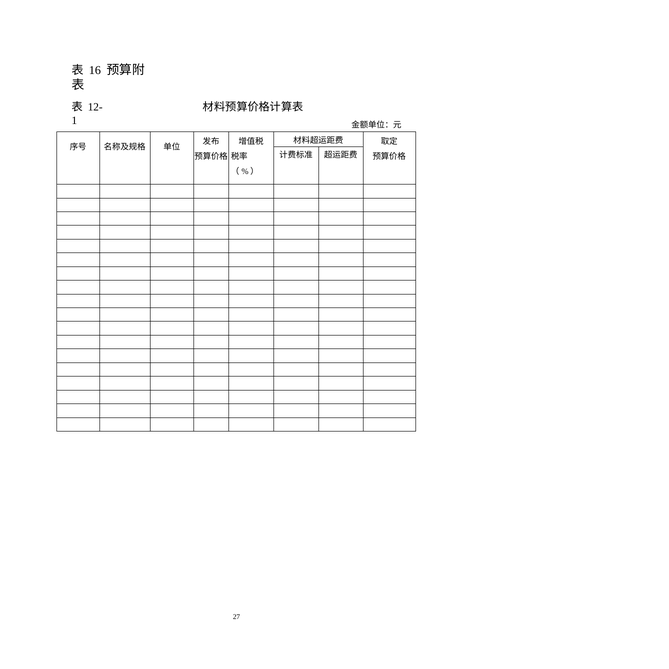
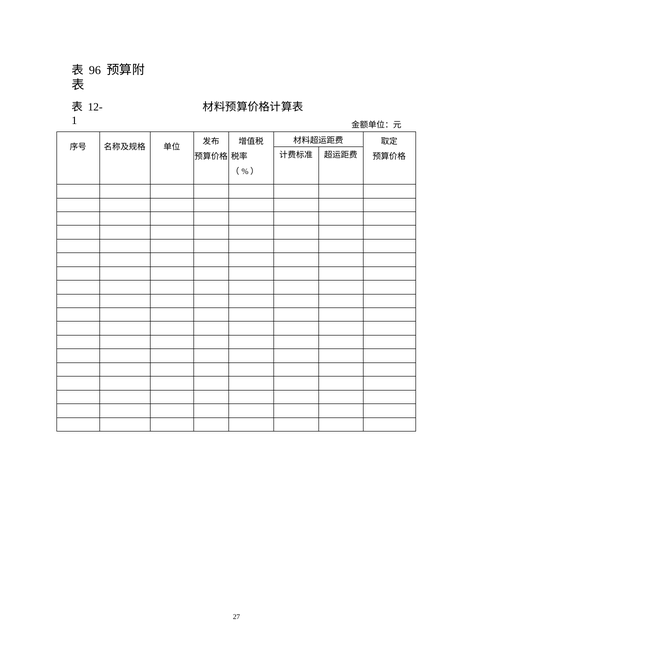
16: 16 -> 96 (95, 70)
